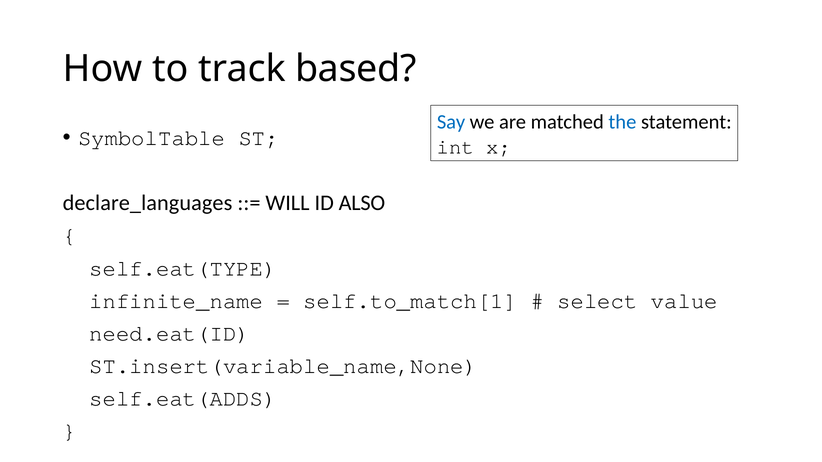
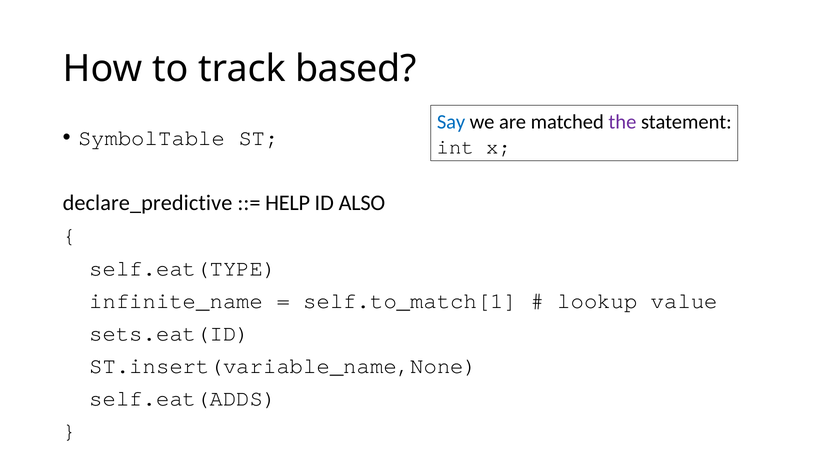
the colour: blue -> purple (622, 122)
declare_languages: declare_languages -> declare_predictive (148, 203)
WILL: WILL -> HELP (288, 203)
select: select -> lookup (597, 301)
need.eat(ID: need.eat(ID -> sets.eat(ID (170, 334)
